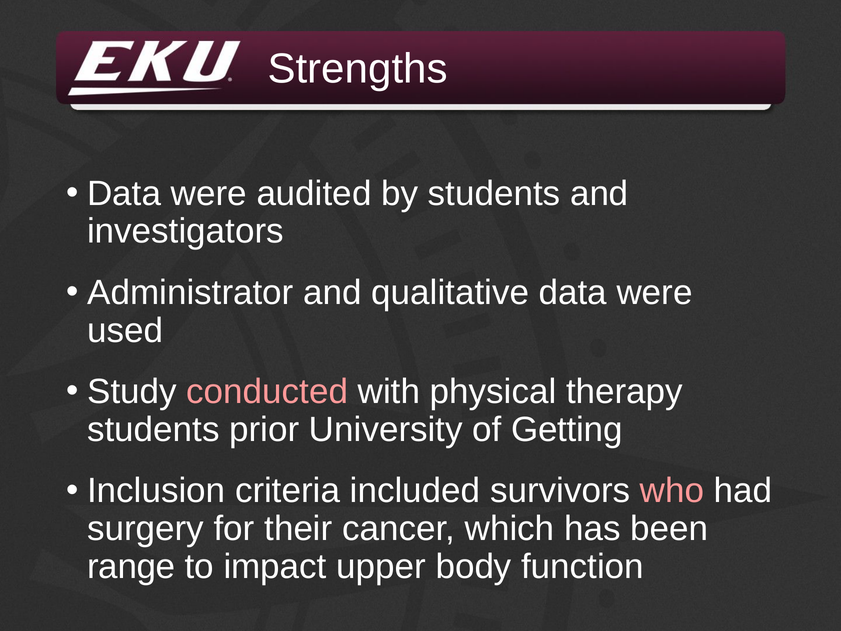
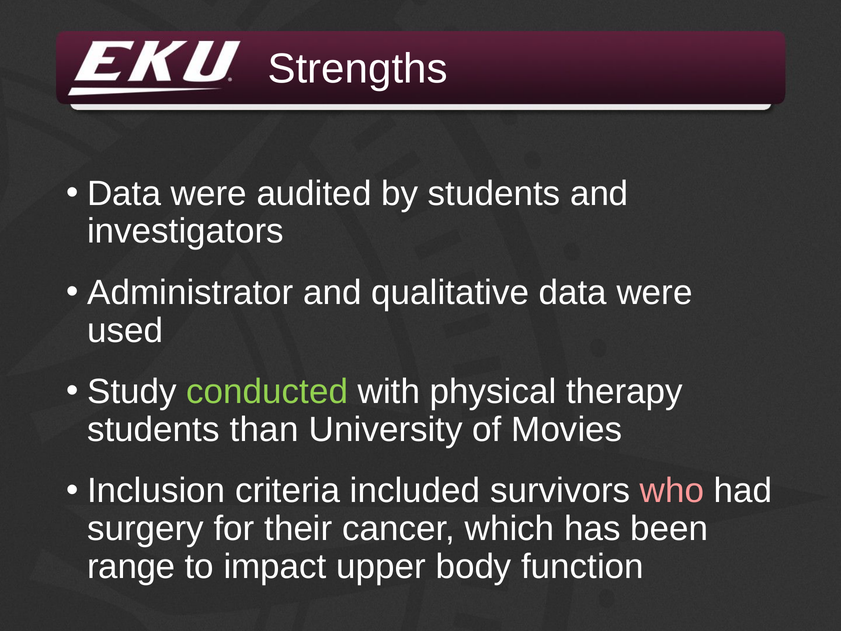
conducted colour: pink -> light green (267, 392)
prior: prior -> than (264, 429)
Getting: Getting -> Movies (567, 429)
